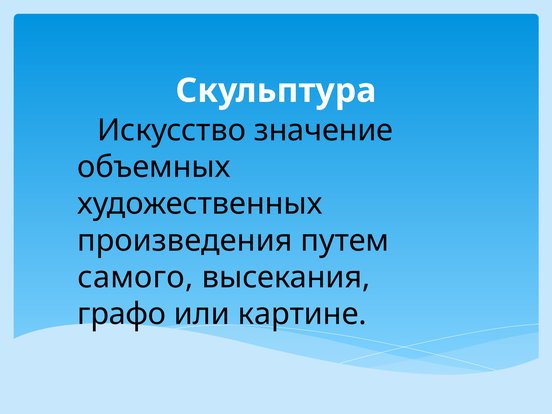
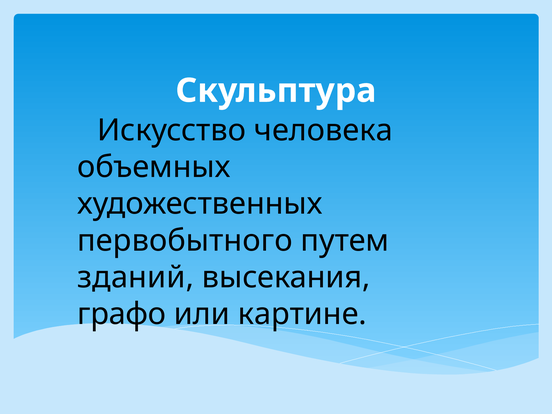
значение: значение -> человека (323, 130)
произведения: произведения -> первобытного (185, 241)
самого: самого -> зданий (136, 277)
